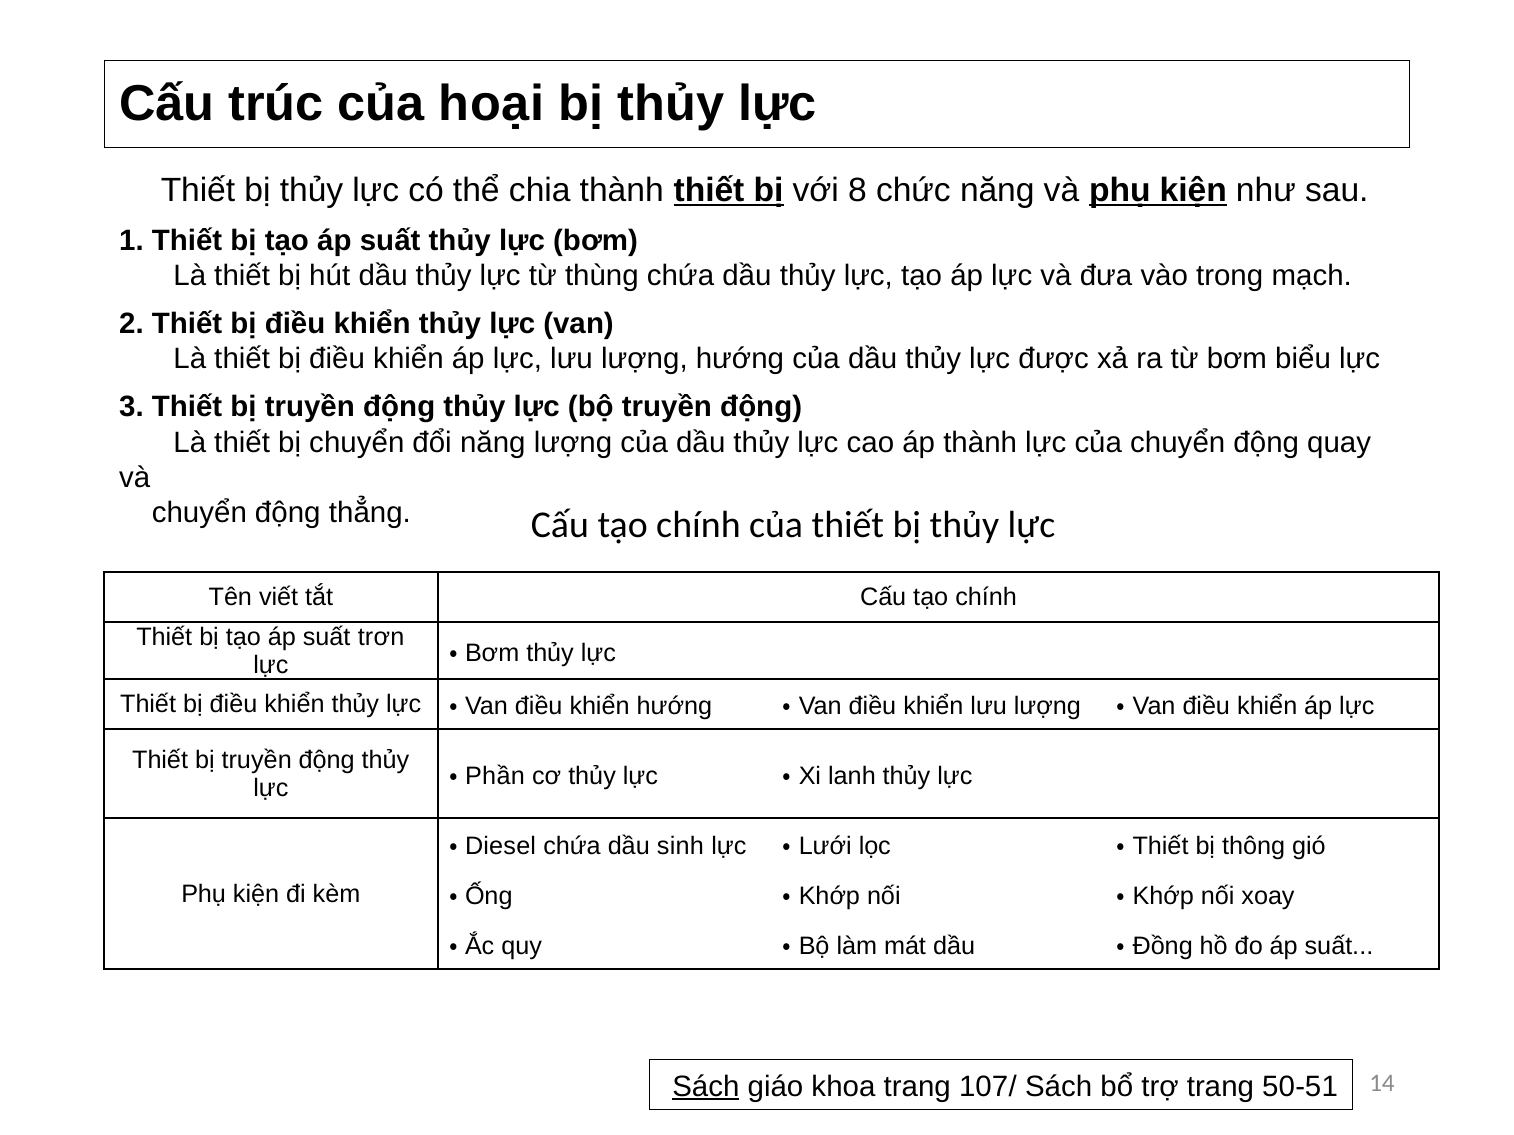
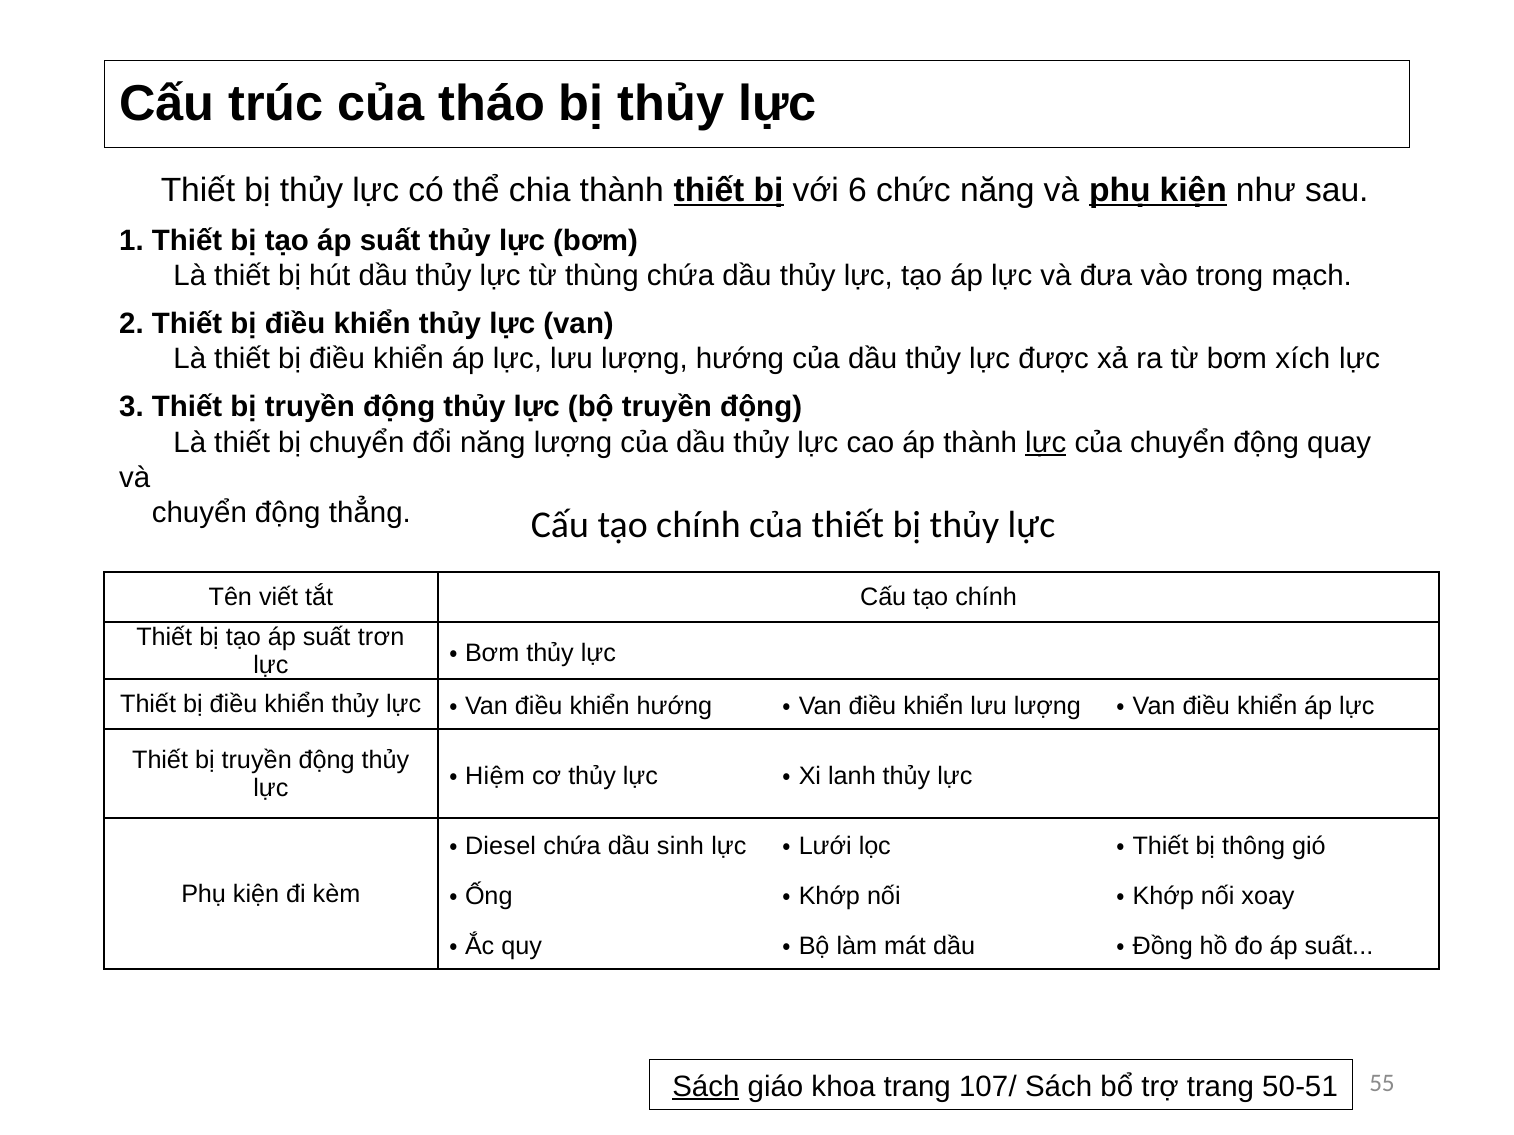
hoại: hoại -> tháo (492, 104)
8: 8 -> 6 (858, 190)
biểu: biểu -> xích (1303, 359)
lực underline: none -> present (1046, 443)
Phần: Phần -> Hiệm (495, 777)
14: 14 -> 55 (1382, 1084)
